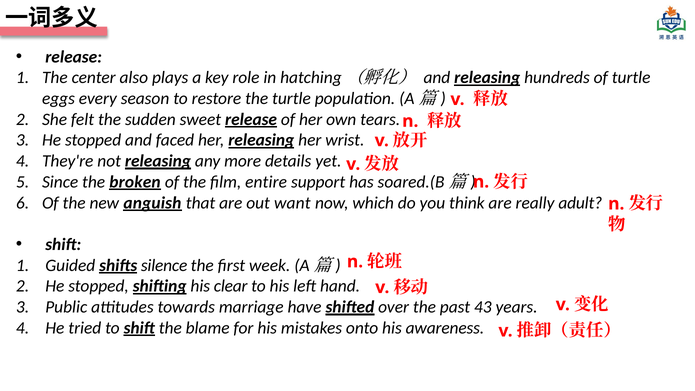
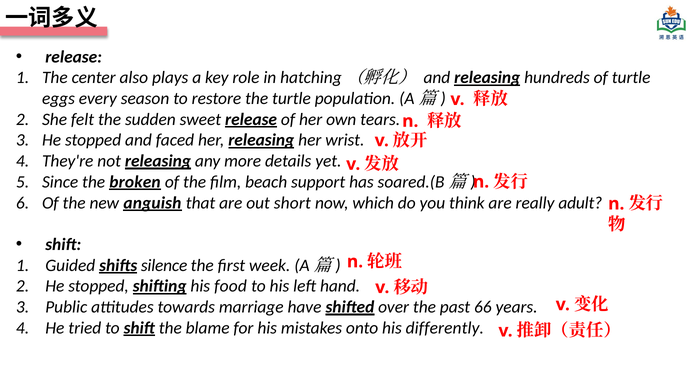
entire: entire -> beach (266, 182)
want: want -> short (292, 203)
clear: clear -> food (231, 286)
43: 43 -> 66 (483, 307)
awareness: awareness -> differently (445, 328)
